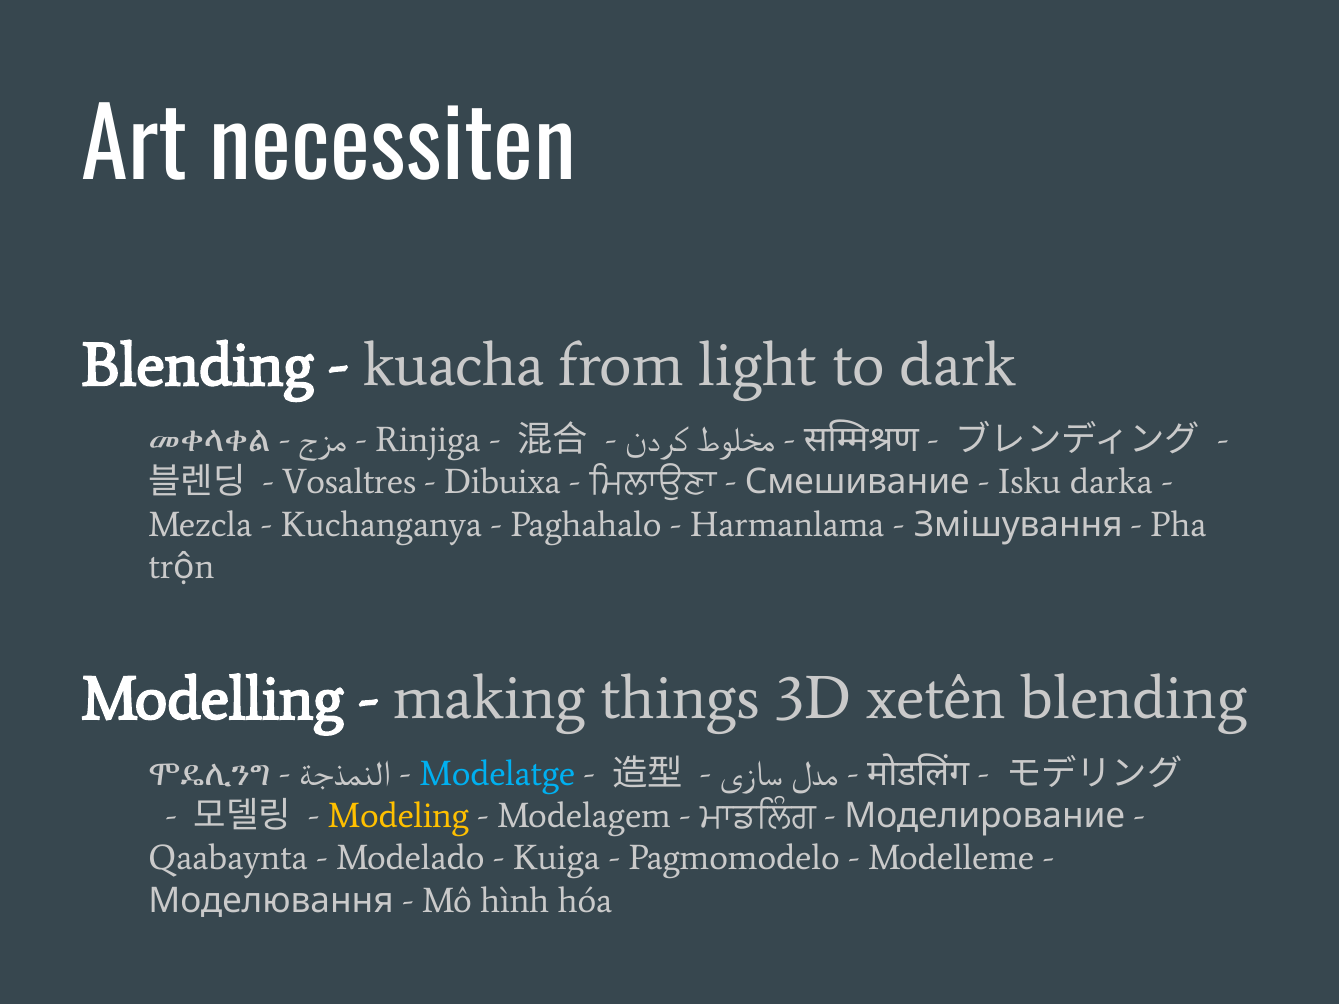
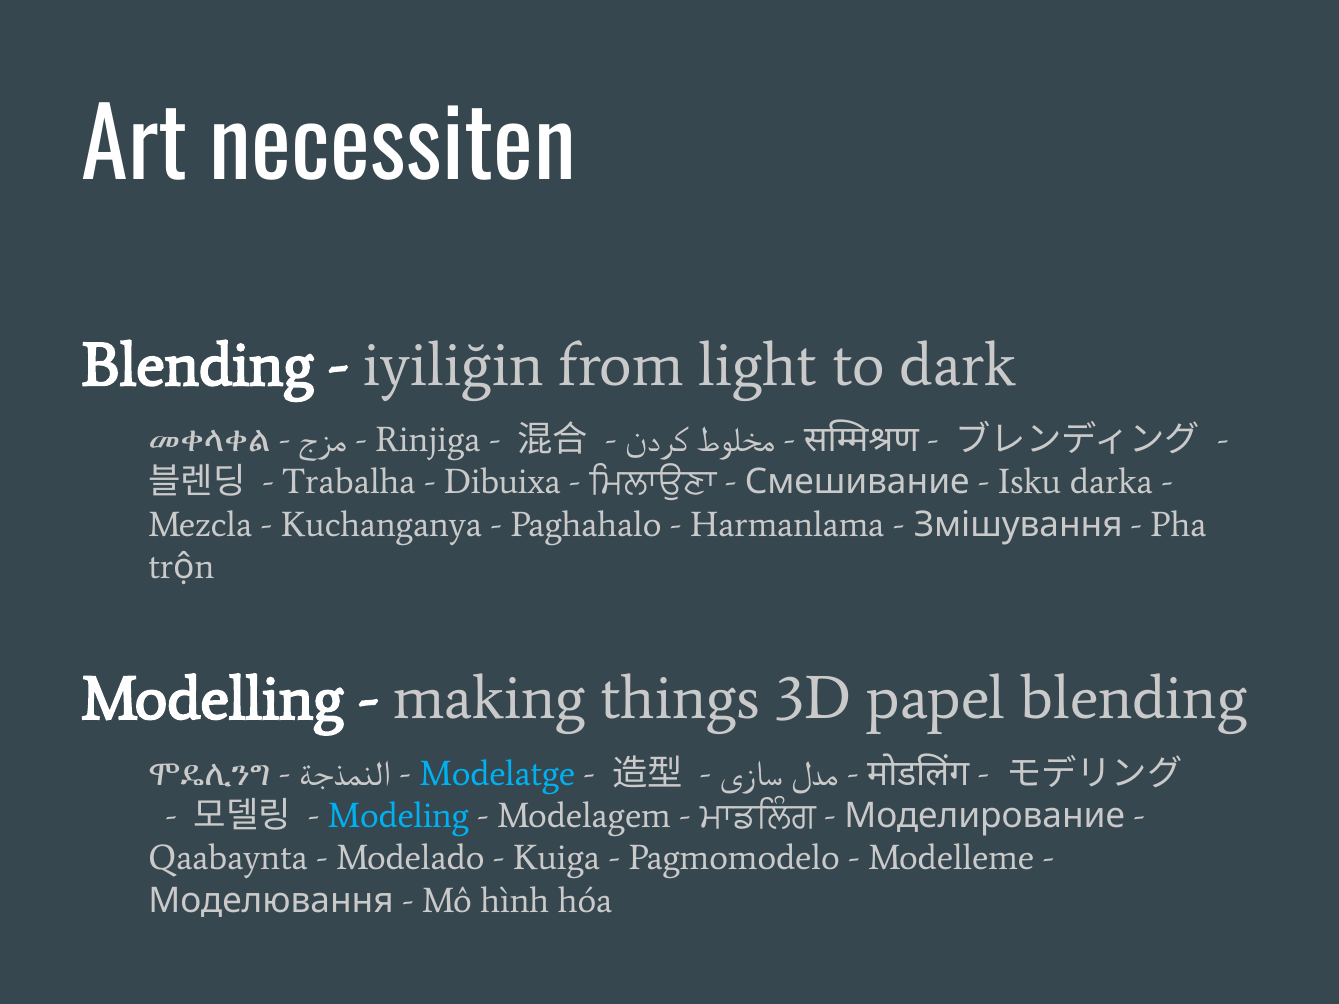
kuacha: kuacha -> iyiliğin (454, 365)
Vosaltres: Vosaltres -> Trabalha (349, 482)
xetên: xetên -> papel (936, 699)
Modeling colour: yellow -> light blue (398, 816)
